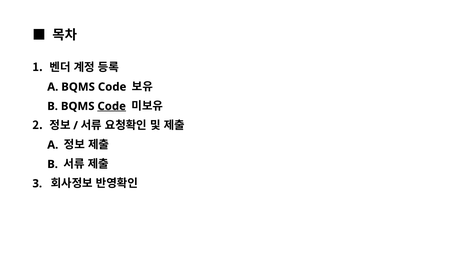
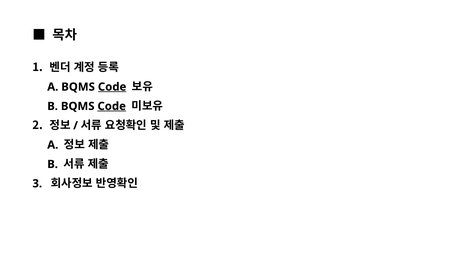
Code underline: none -> present (112, 87)
